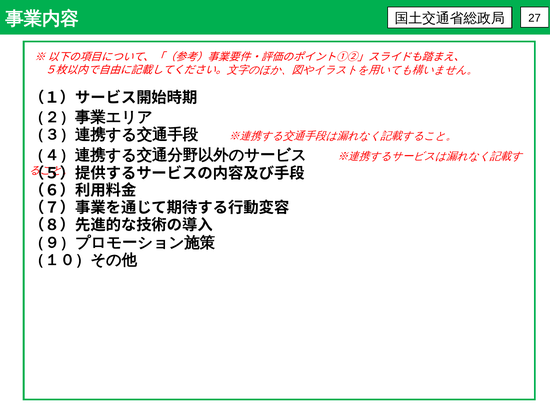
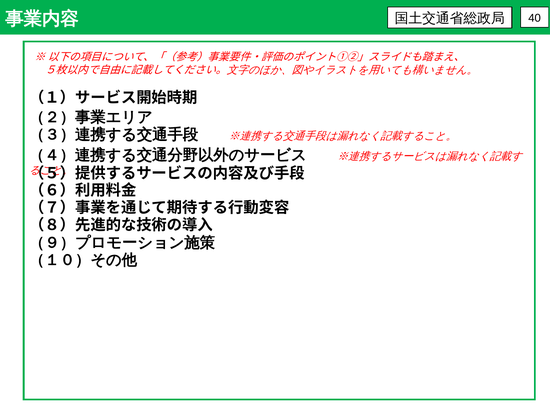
27: 27 -> 40 (535, 18)
